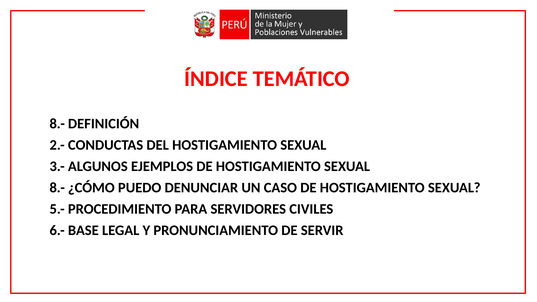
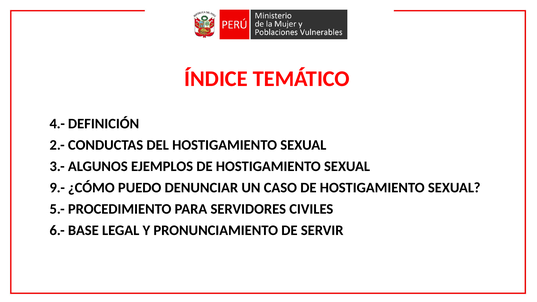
8.-: 8.- -> 4.- (57, 124)
8.-: 8.- -> 9.- (57, 188)
